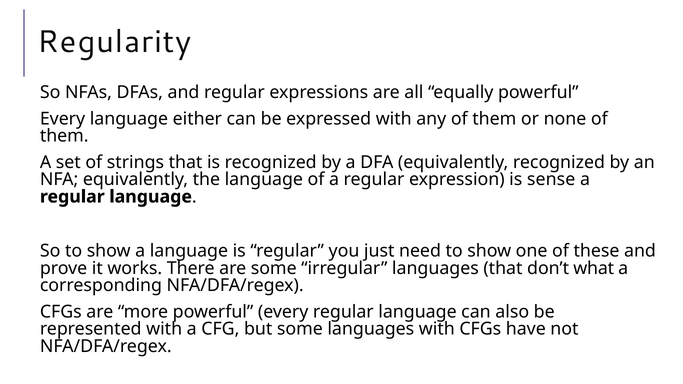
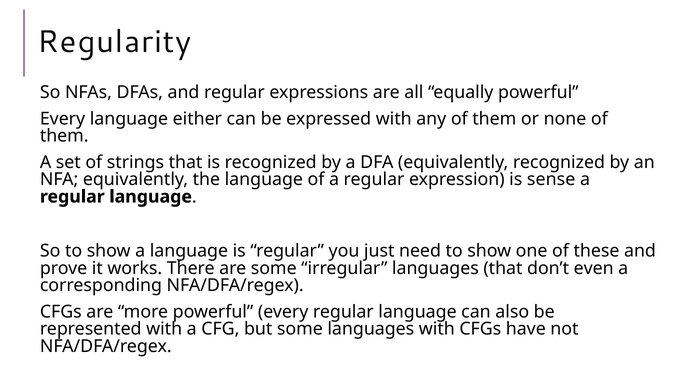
what: what -> even (594, 268)
